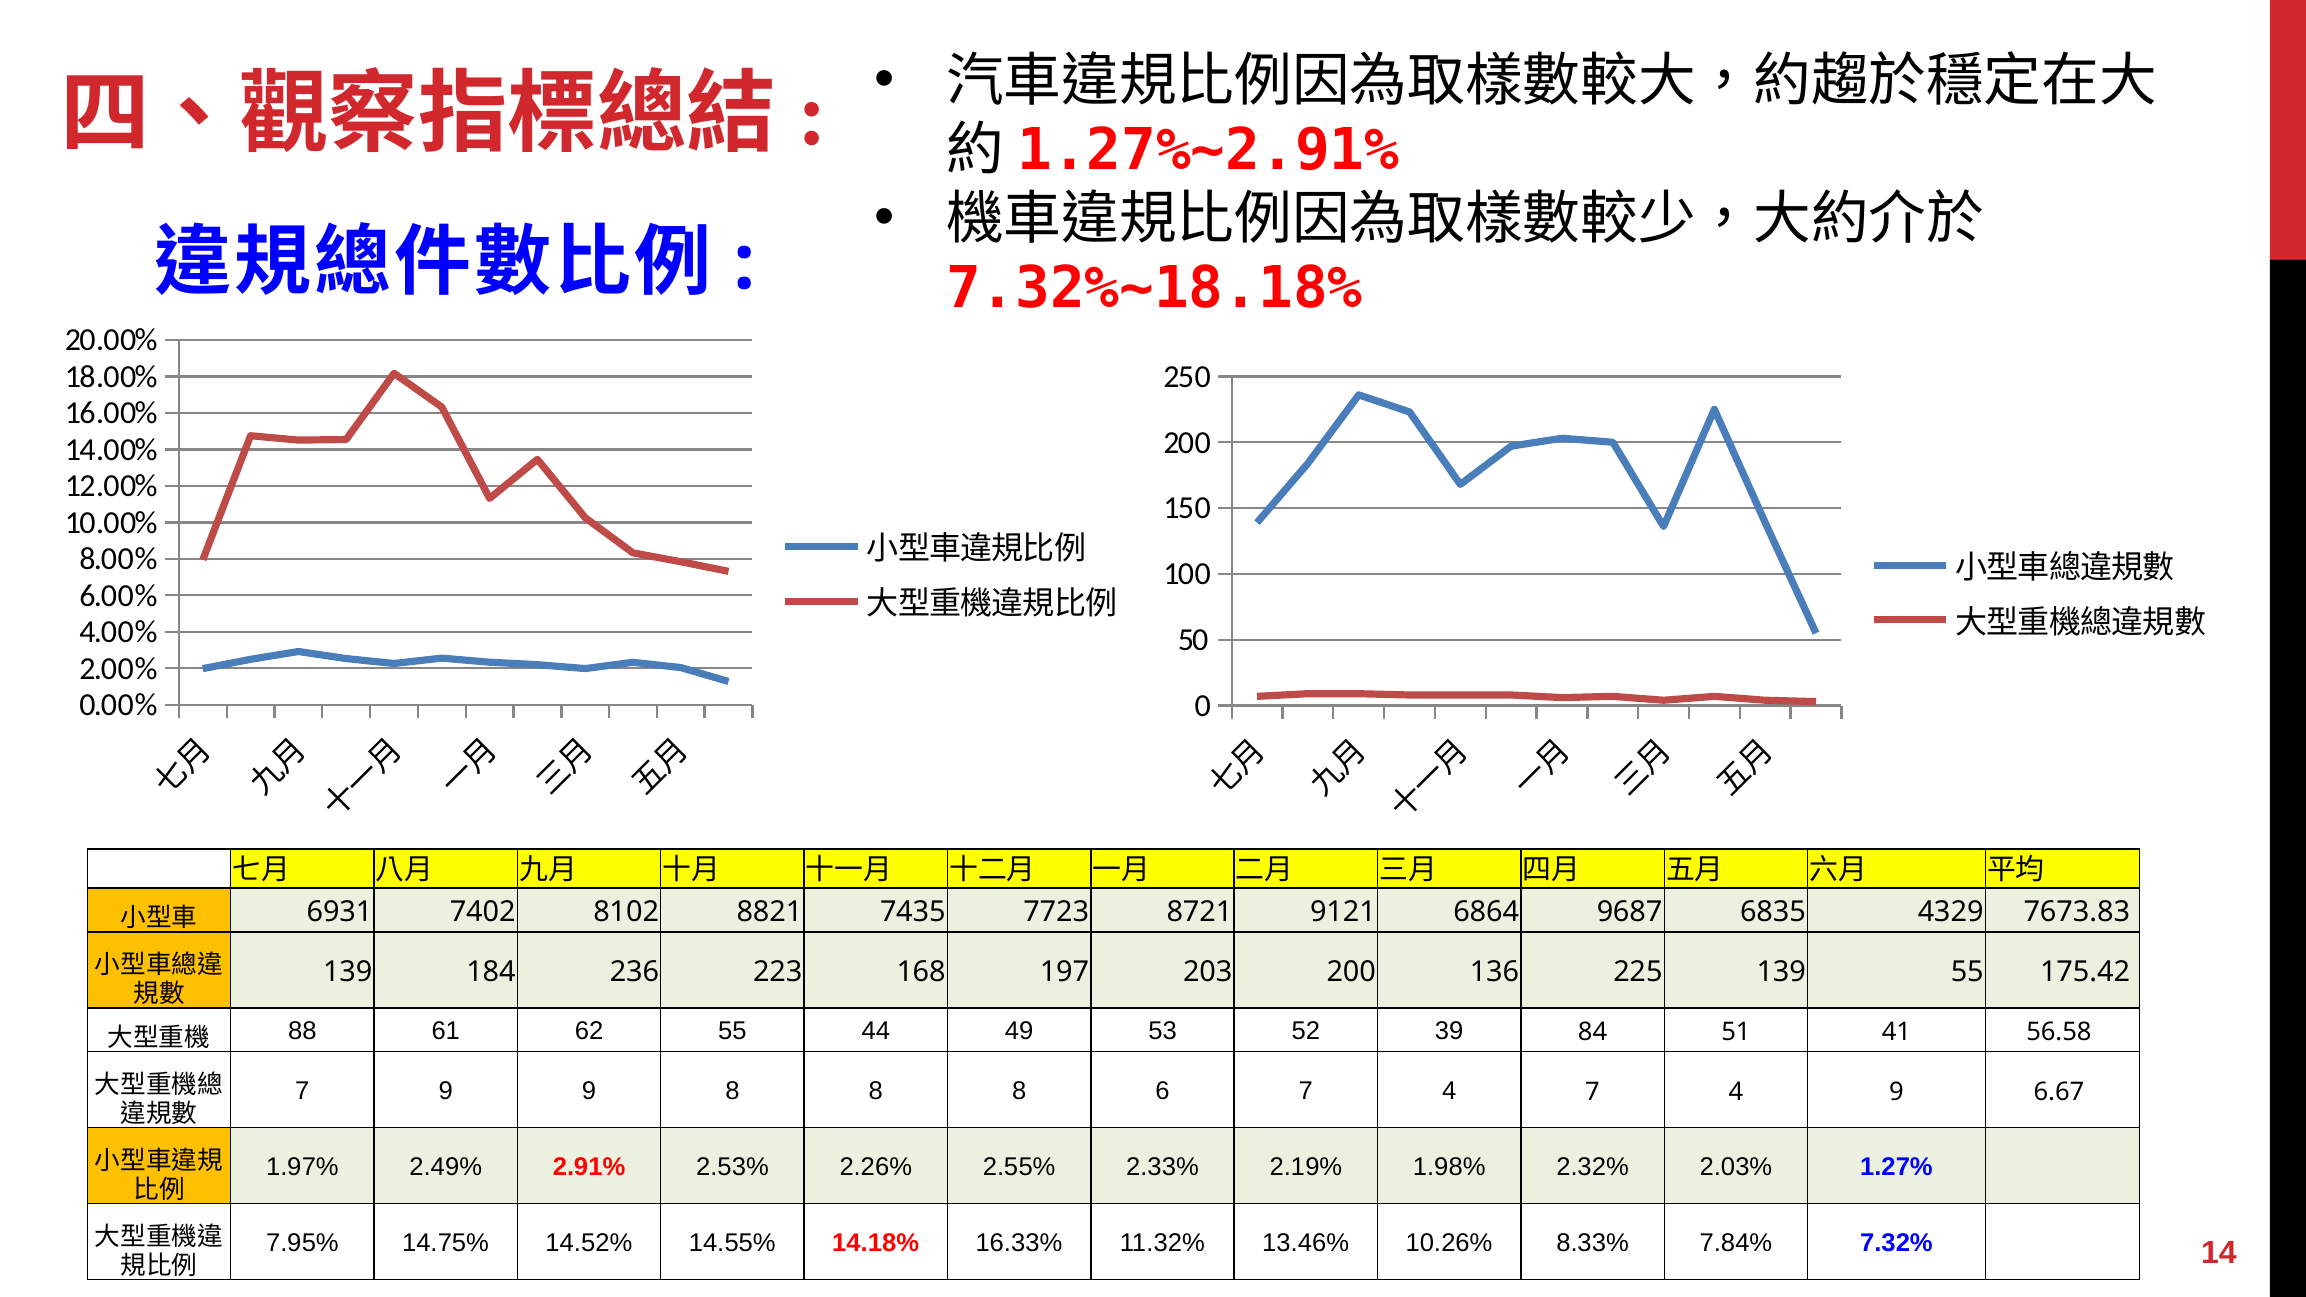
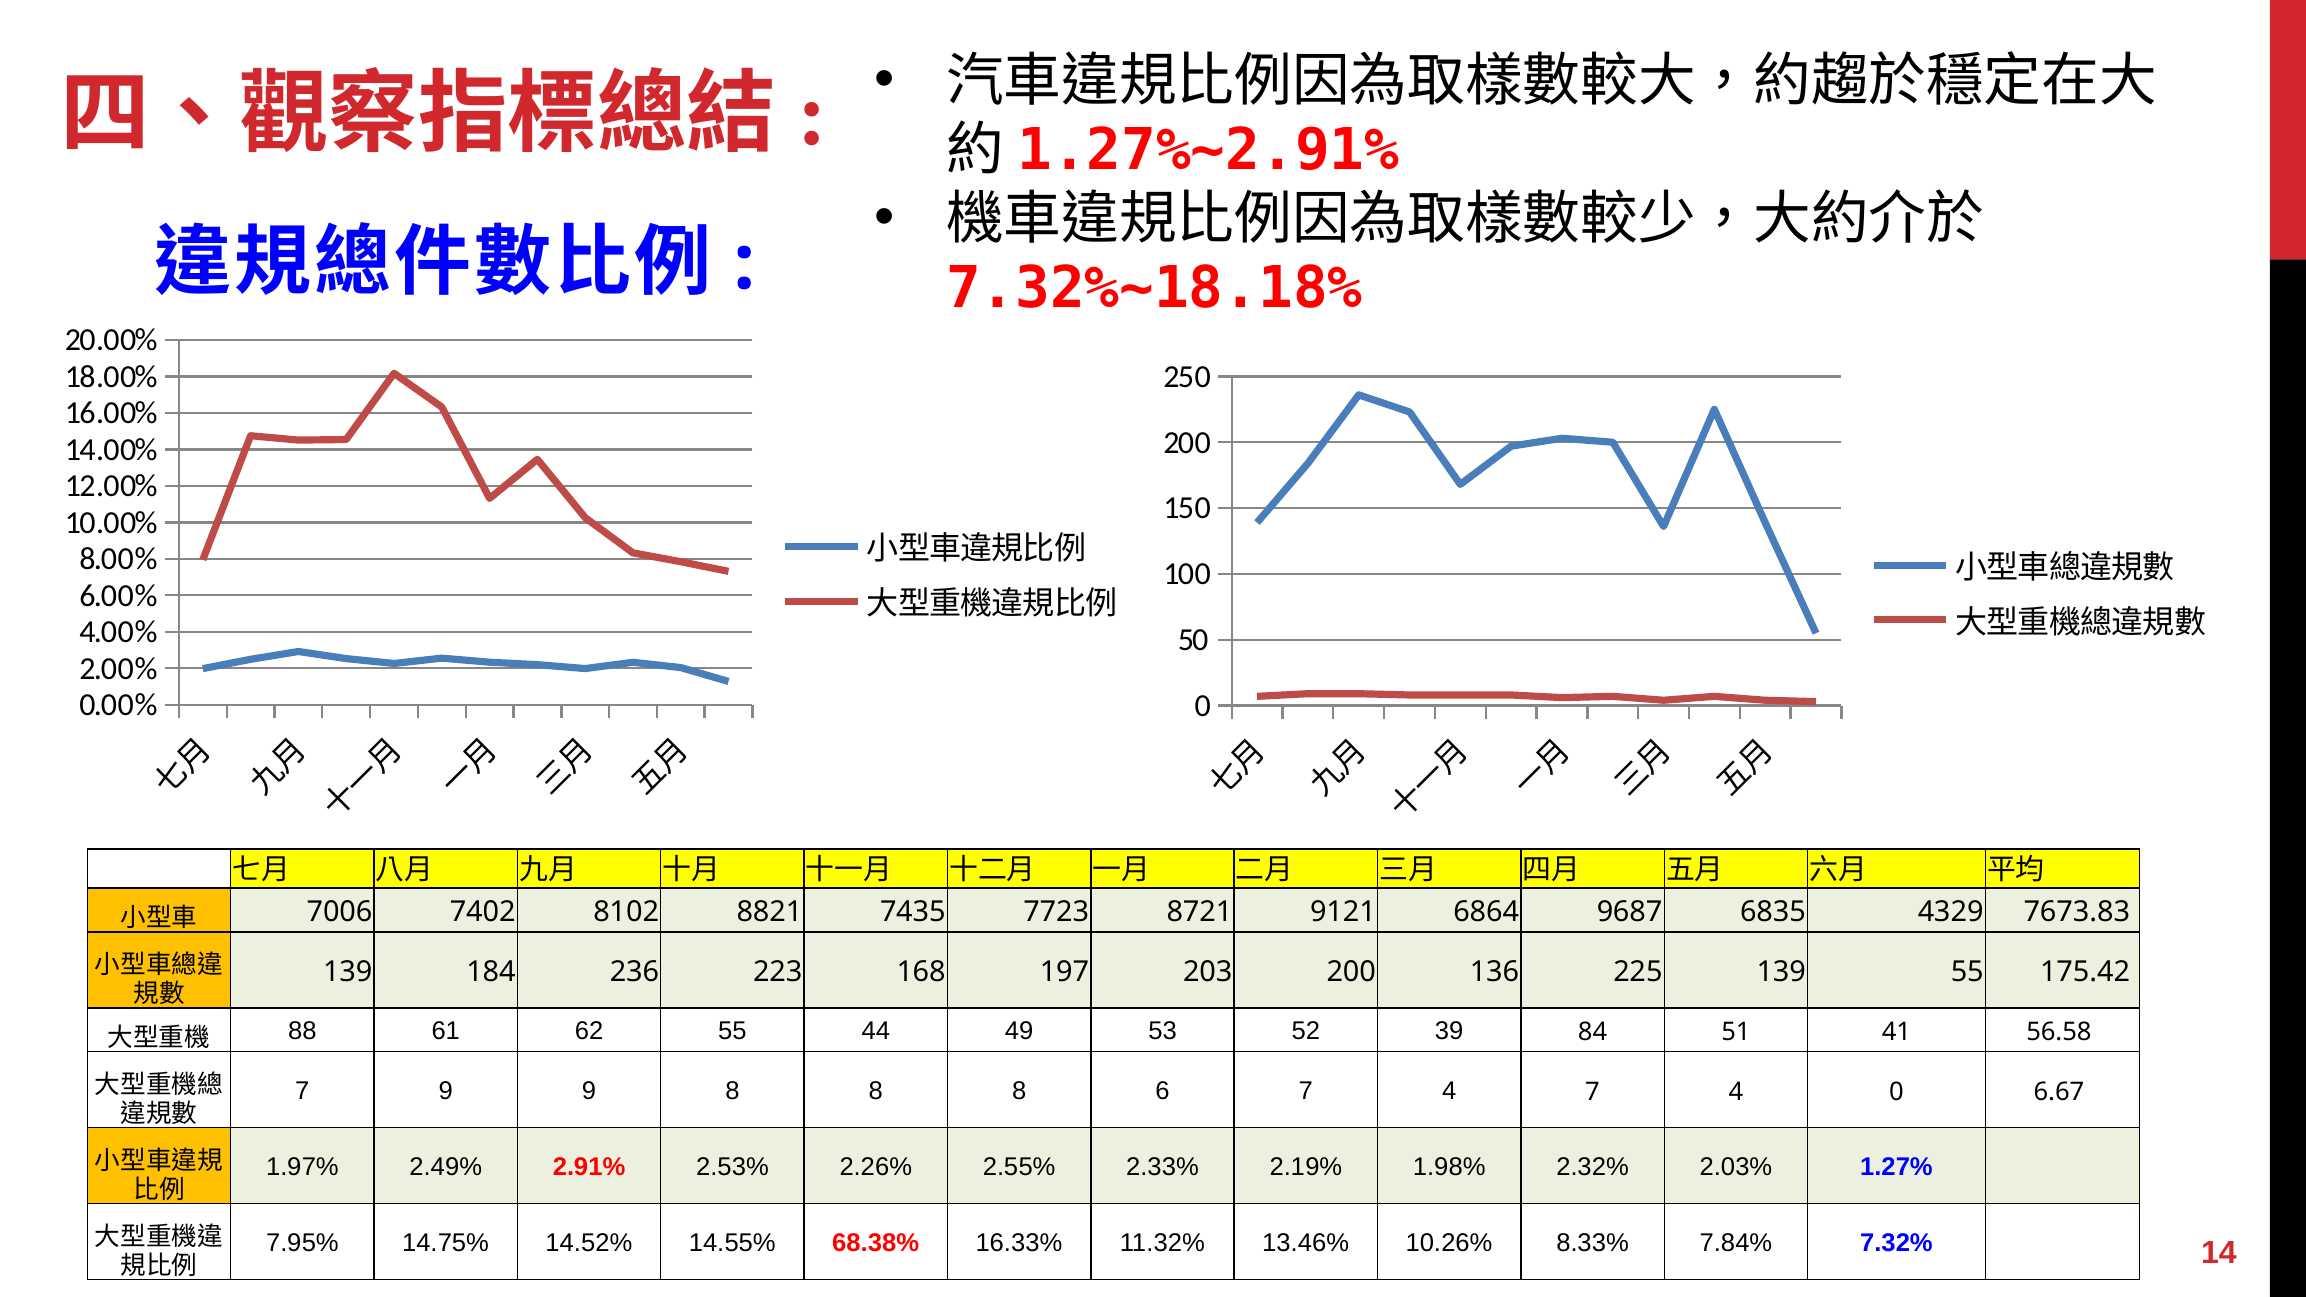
6931: 6931 -> 7006 (339, 913)
4 9: 9 -> 0 (1896, 1092)
14.18%: 14.18% -> 68.38% (876, 1243)
